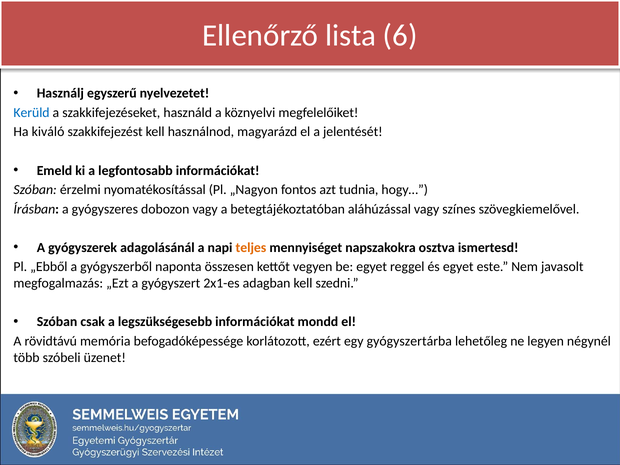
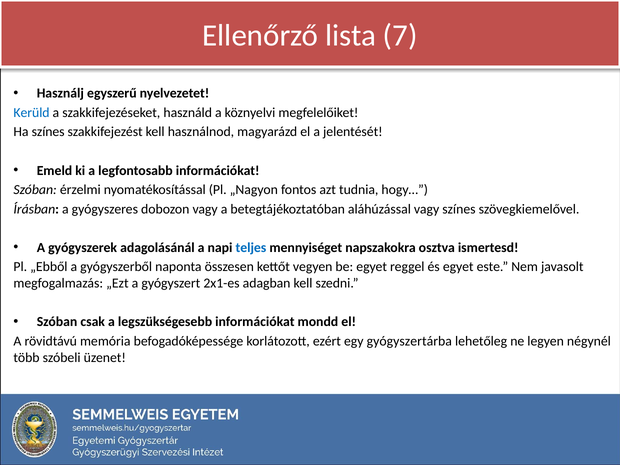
6: 6 -> 7 (400, 36)
Ha kiváló: kiváló -> színes (48, 132)
teljes colour: orange -> blue (251, 248)
